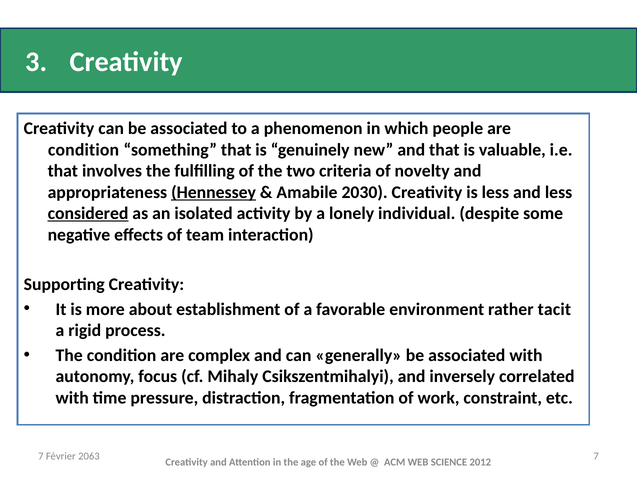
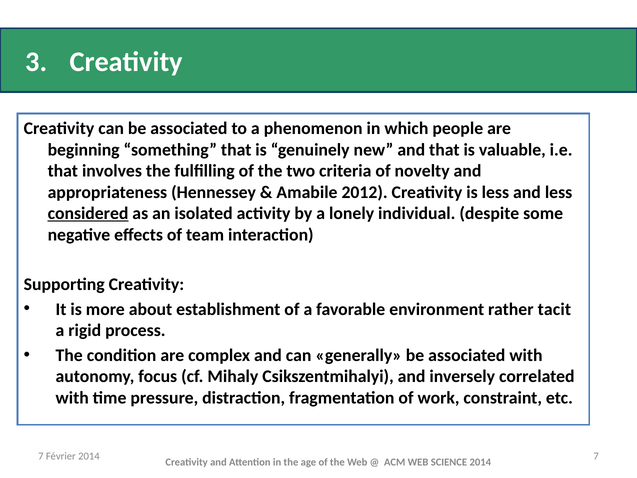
condition: condition -> beginning (84, 150)
Hennessey underline: present -> none (214, 192)
2030: 2030 -> 2012 (365, 192)
Février 2063: 2063 -> 2014 (89, 456)
SCIENCE 2012: 2012 -> 2014 (480, 462)
